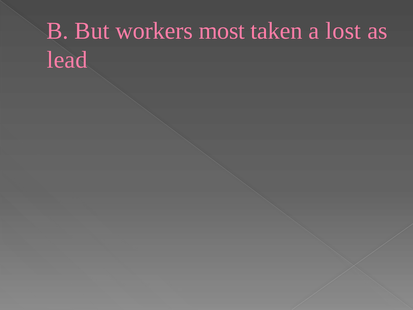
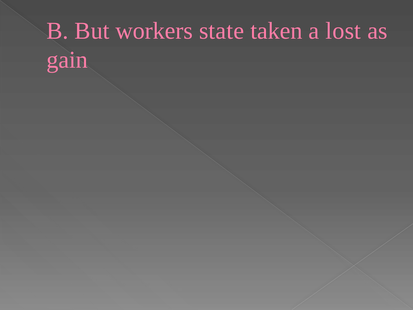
most: most -> state (222, 31)
lead: lead -> gain (67, 60)
